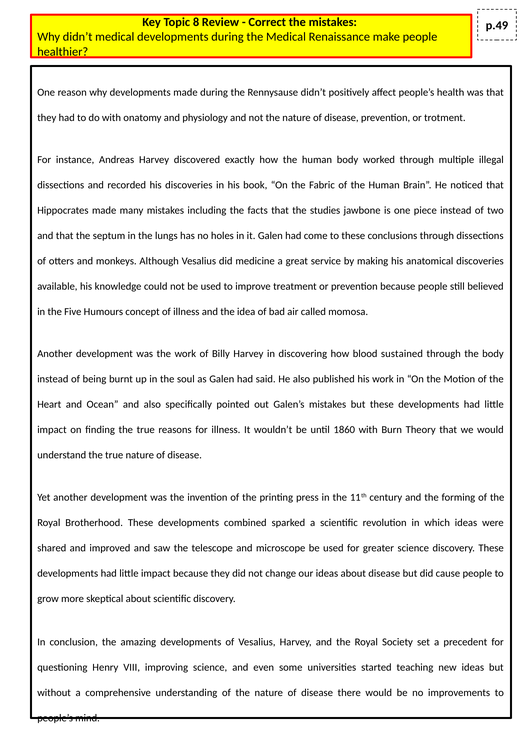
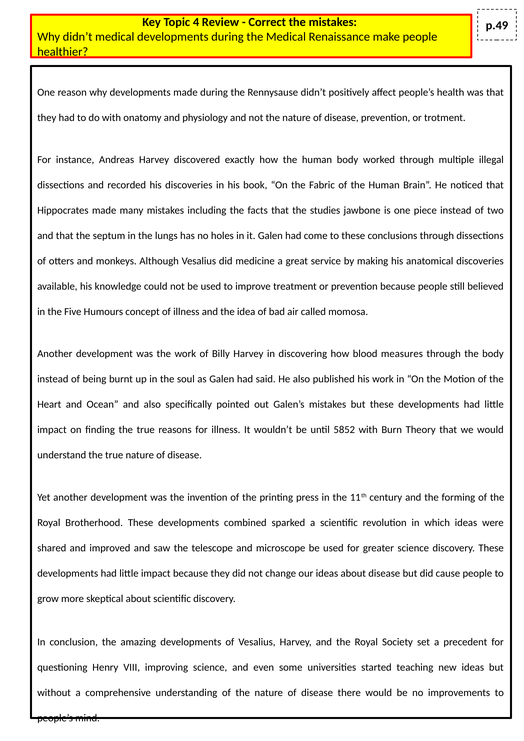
8: 8 -> 4 (196, 22)
sustained: sustained -> measures (402, 354)
1860: 1860 -> 5852 (344, 430)
